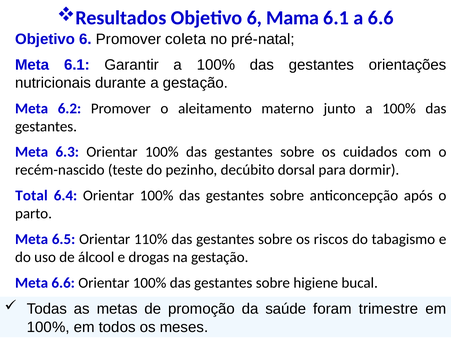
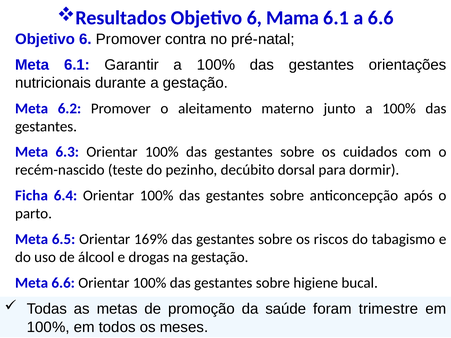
coleta: coleta -> contra (186, 39)
Total: Total -> Ficha (31, 196)
110%: 110% -> 169% (151, 239)
